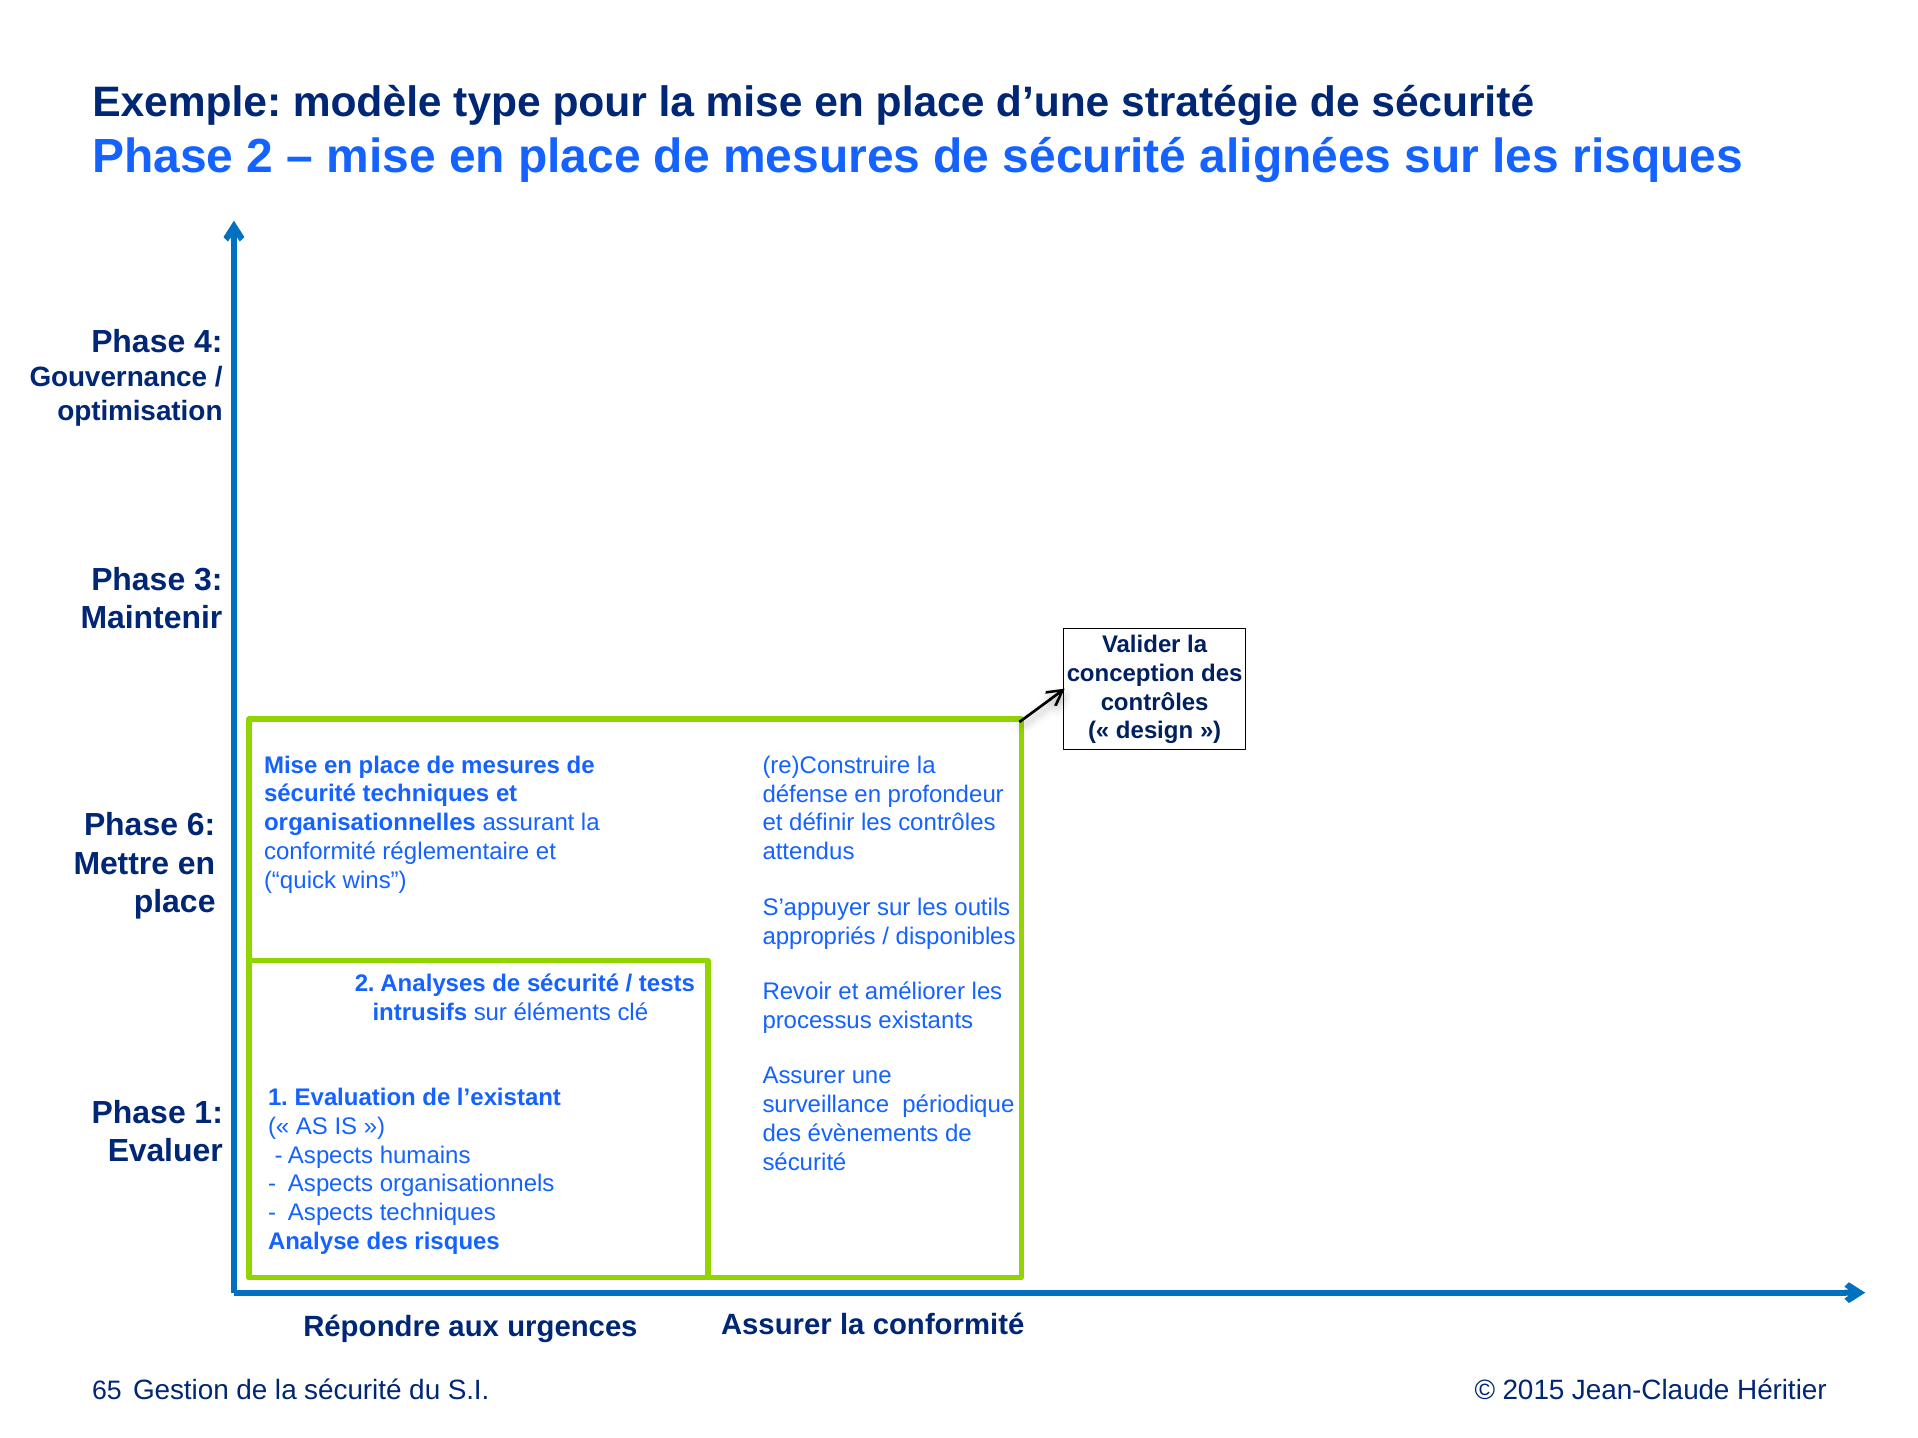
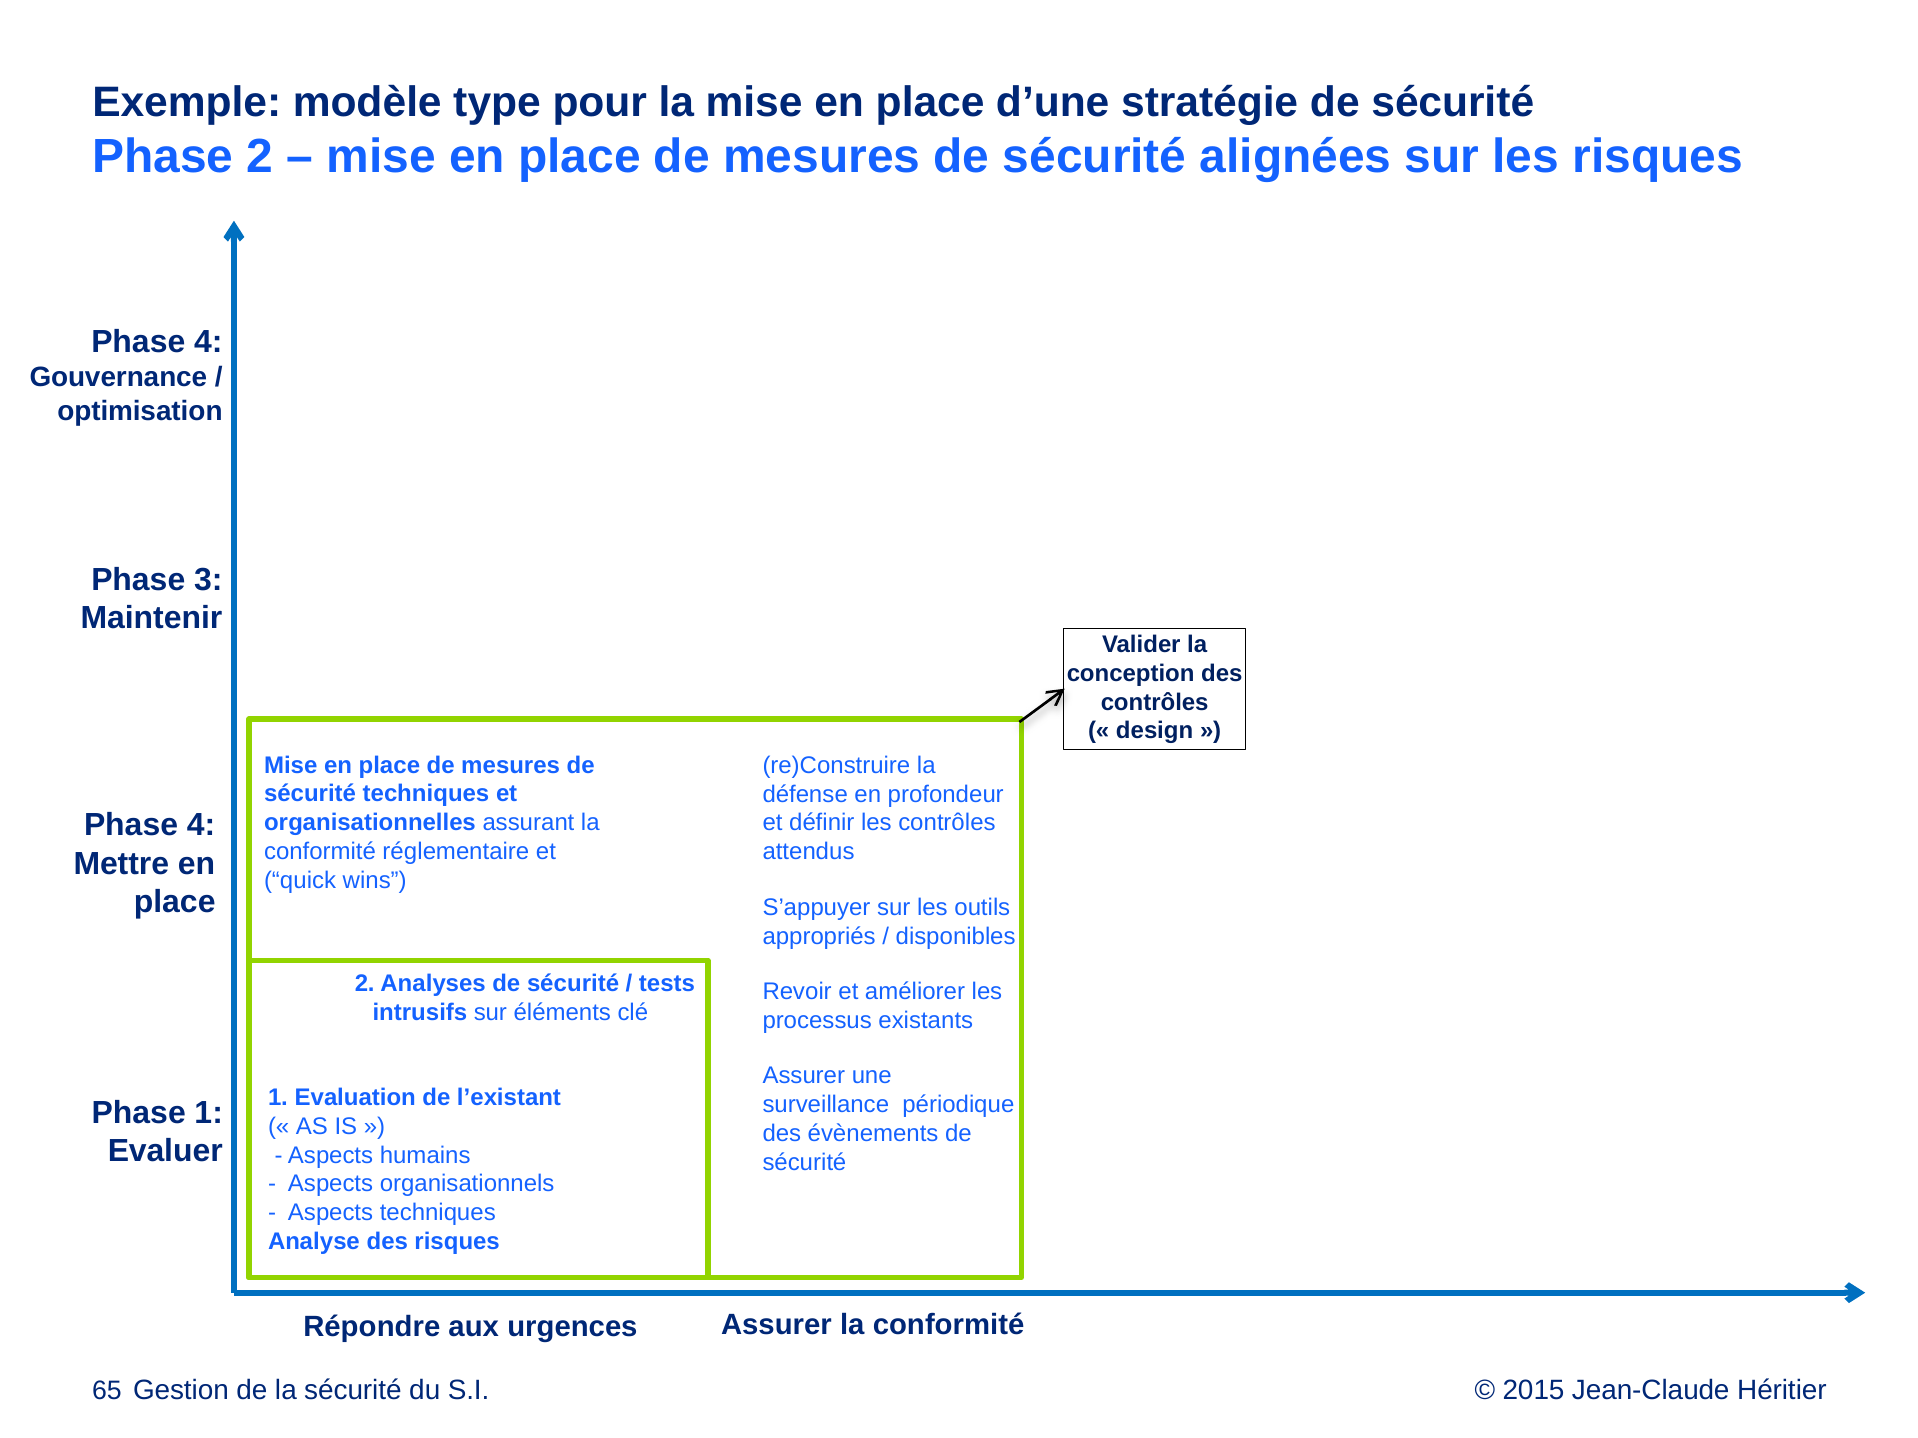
6: 6 -> 4 (201, 826)
